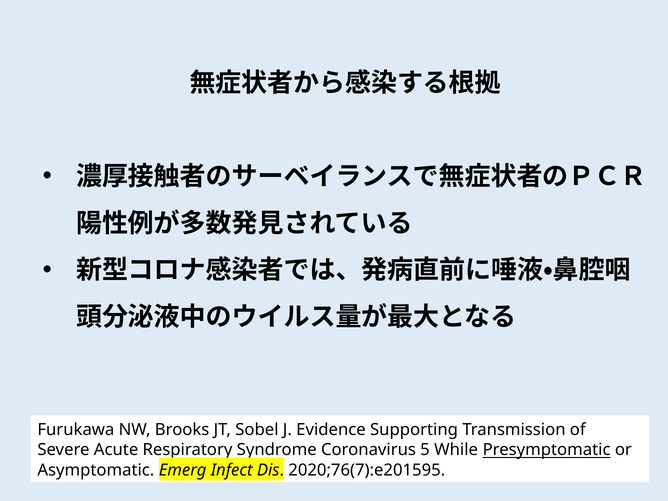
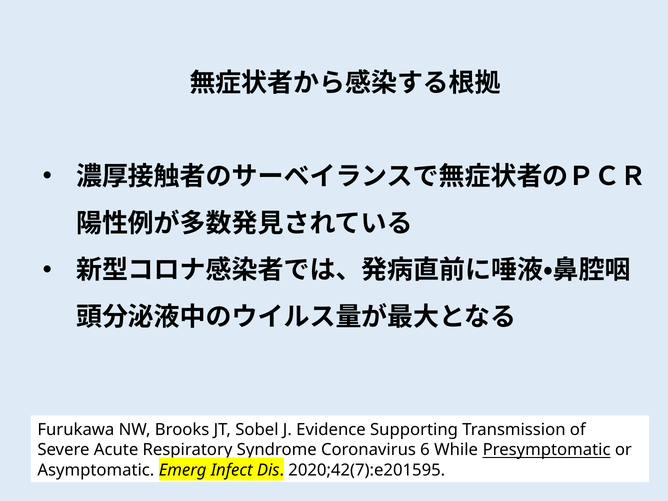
5: 5 -> 6 (425, 450)
2020;76(7):e201595: 2020;76(7):e201595 -> 2020;42(7):e201595 (367, 470)
